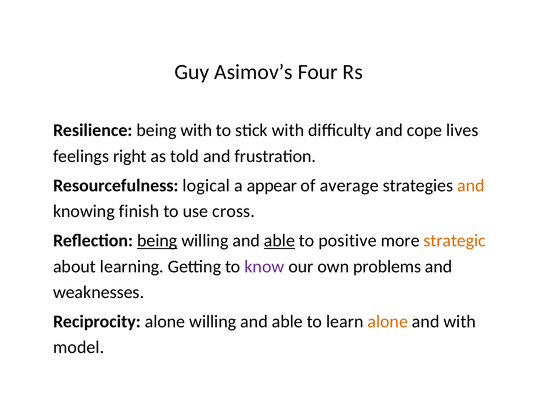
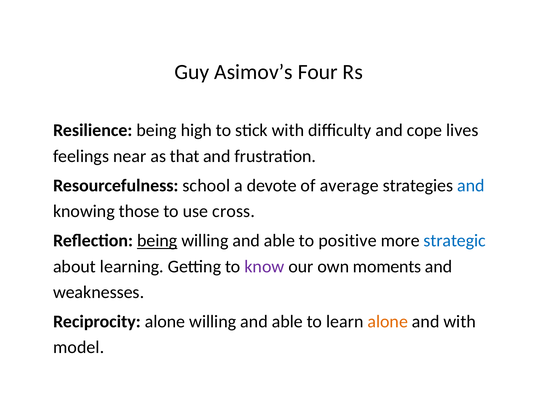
being with: with -> high (196, 131)
right: right -> near (130, 156)
told: told -> that (185, 156)
logical: logical -> school (206, 186)
appear: appear -> devote (272, 186)
and colour: orange -> blue (471, 186)
finish: finish -> those (139, 212)
able underline: present -> none (279, 241)
strategic colour: orange -> blue (455, 241)
problems: problems -> moments (387, 267)
